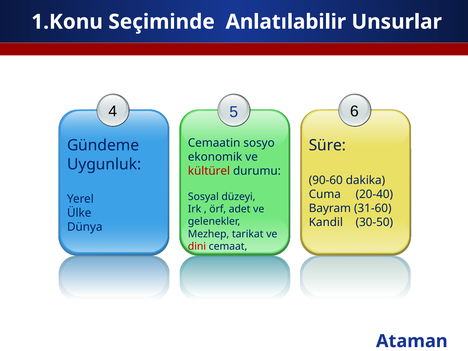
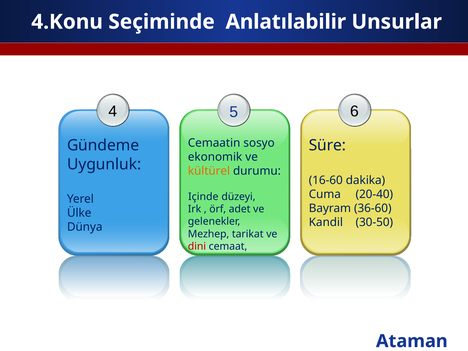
1.Konu: 1.Konu -> 4.Konu (67, 22)
kültürel colour: red -> orange (209, 171)
90-60: 90-60 -> 16-60 (326, 180)
Sosyal: Sosyal -> Içinde (203, 197)
31-60: 31-60 -> 36-60 (373, 208)
